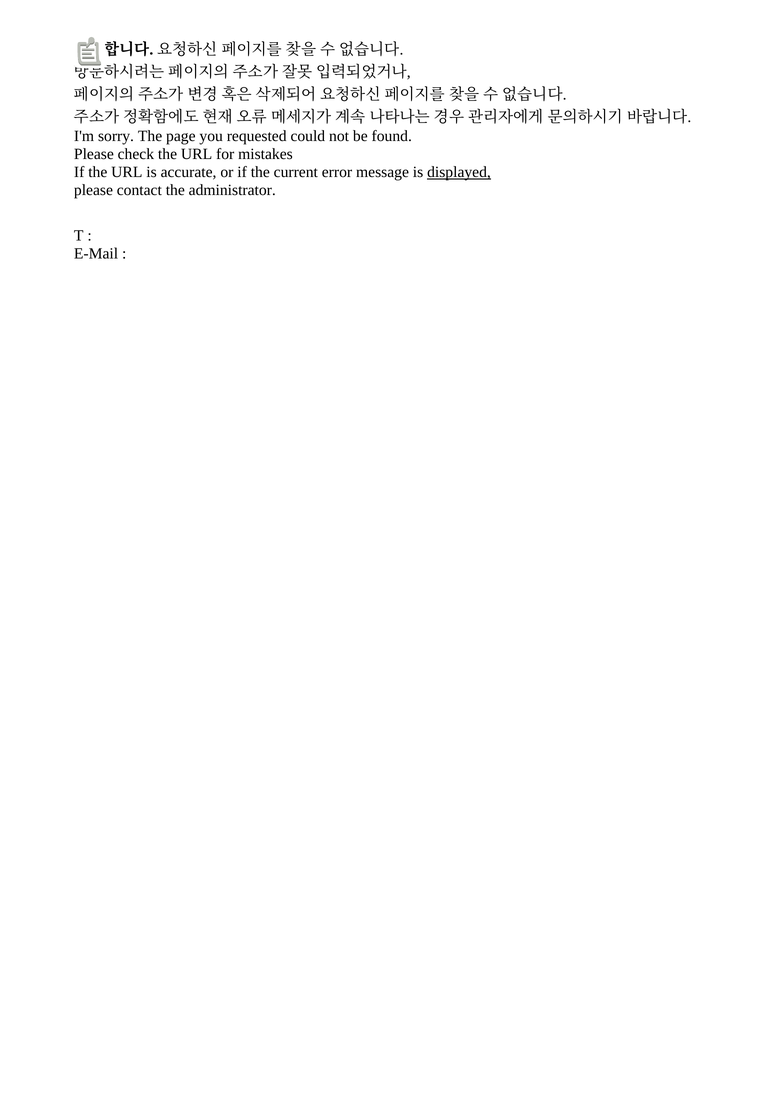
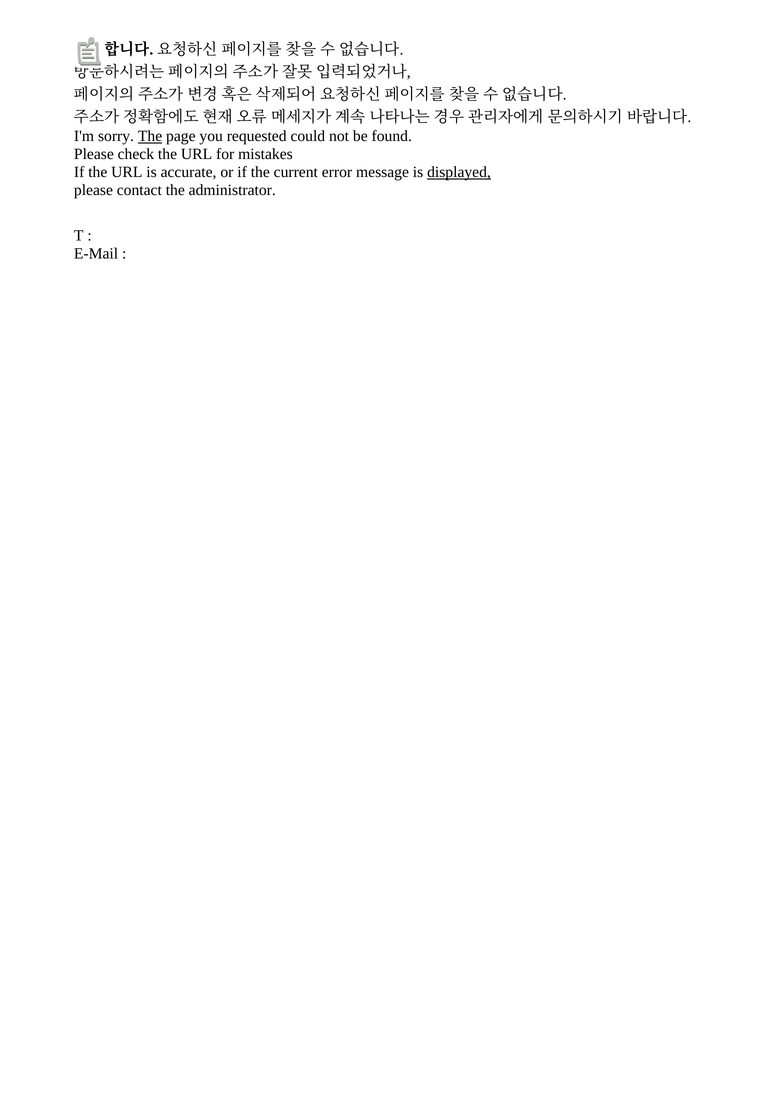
The underline: none -> present (150, 136)
